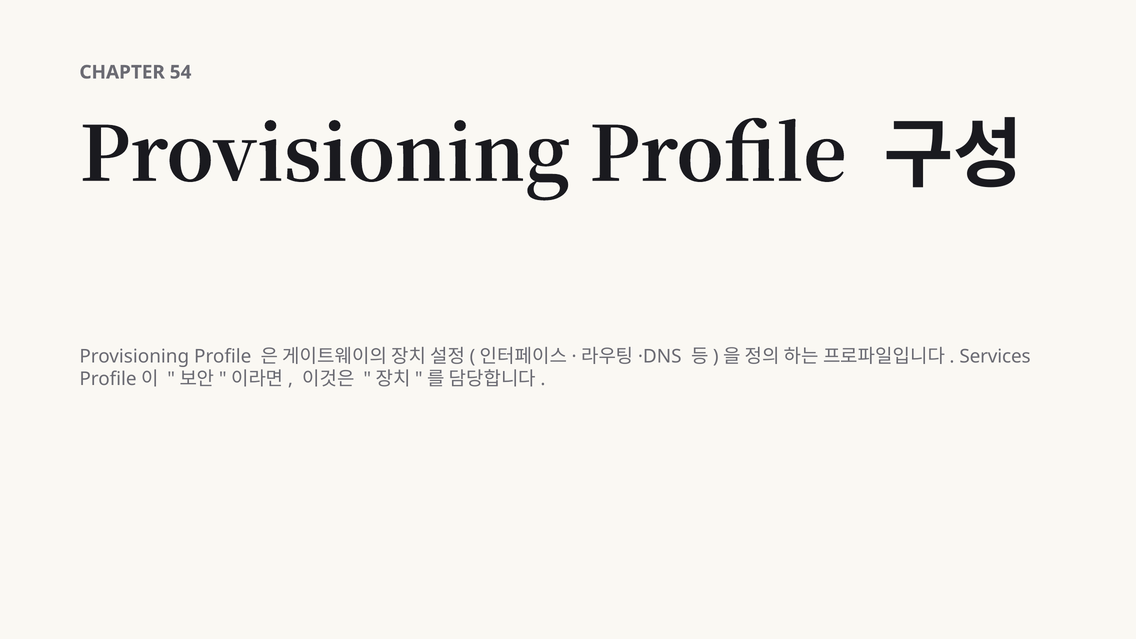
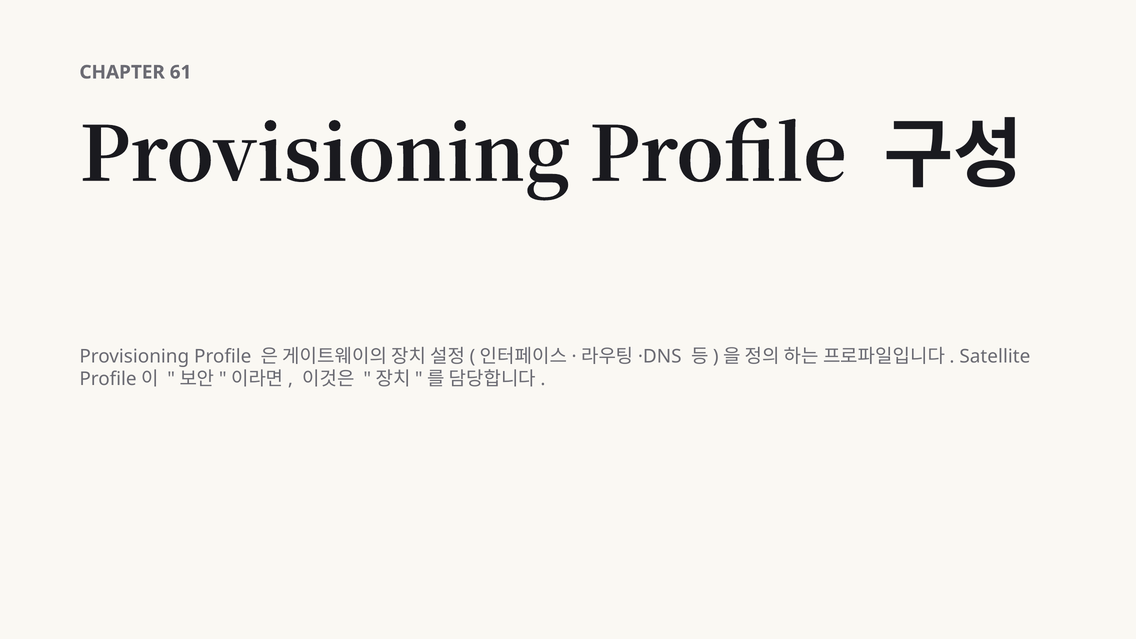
54: 54 -> 61 (181, 72)
Services: Services -> Satellite (995, 356)
